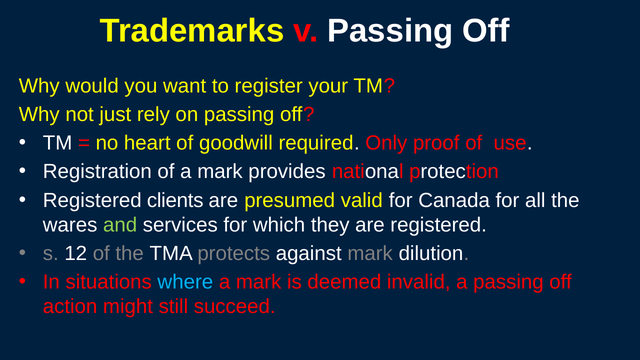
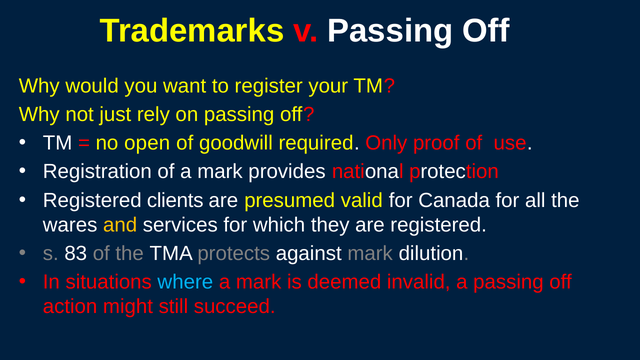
heart: heart -> open (147, 143)
and colour: light green -> yellow (120, 225)
12: 12 -> 83 (76, 253)
